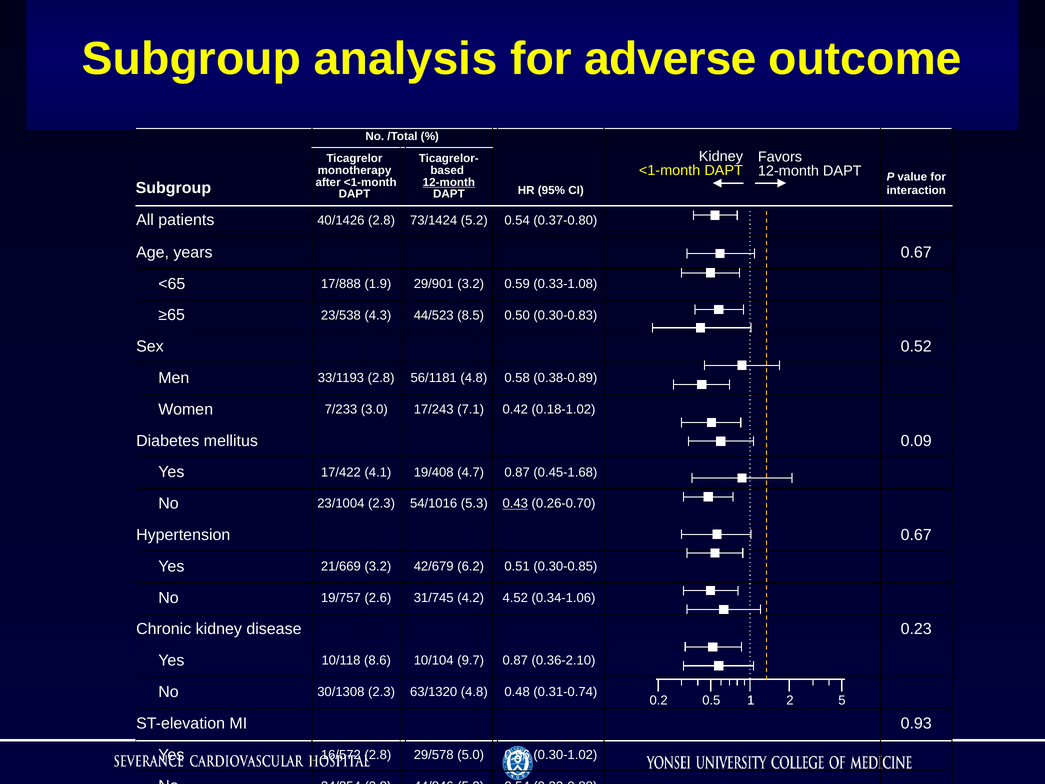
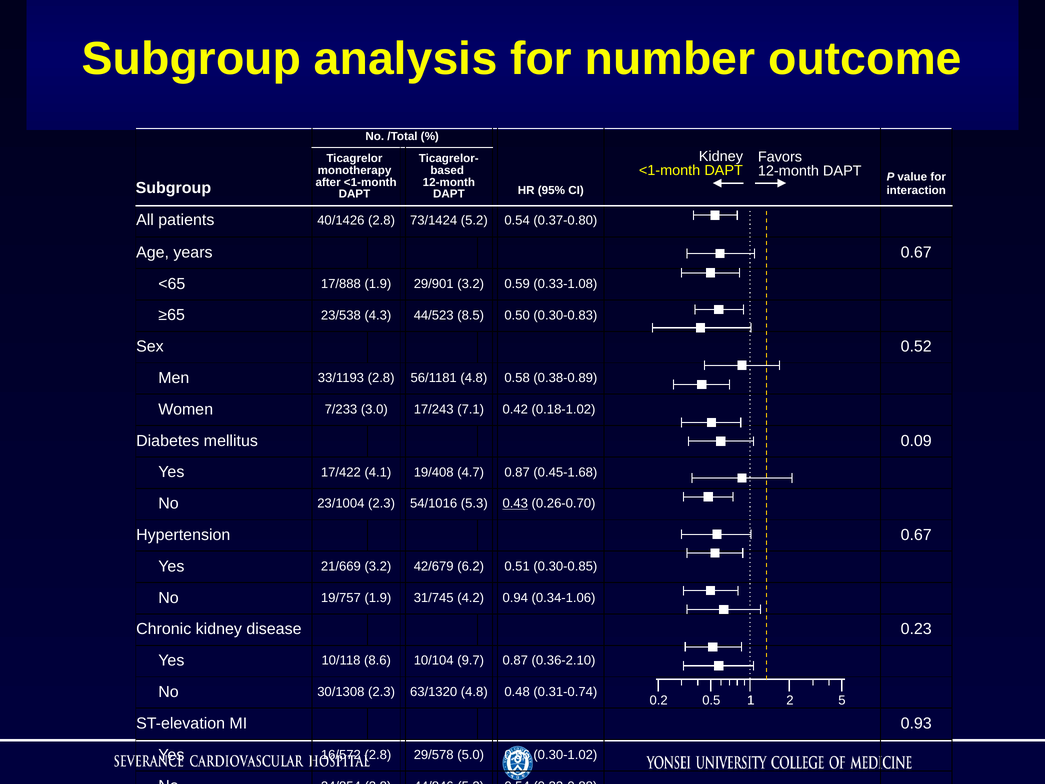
adverse: adverse -> number (670, 59)
12-month underline: present -> none (449, 182)
19/757 2.6: 2.6 -> 1.9 (378, 598)
4.52: 4.52 -> 0.94 (515, 598)
